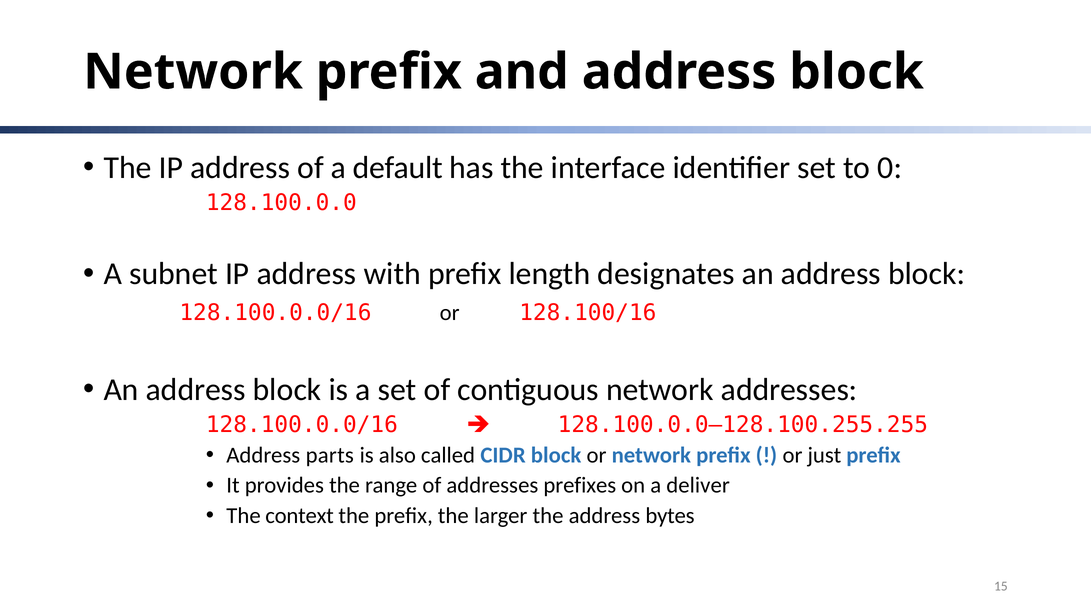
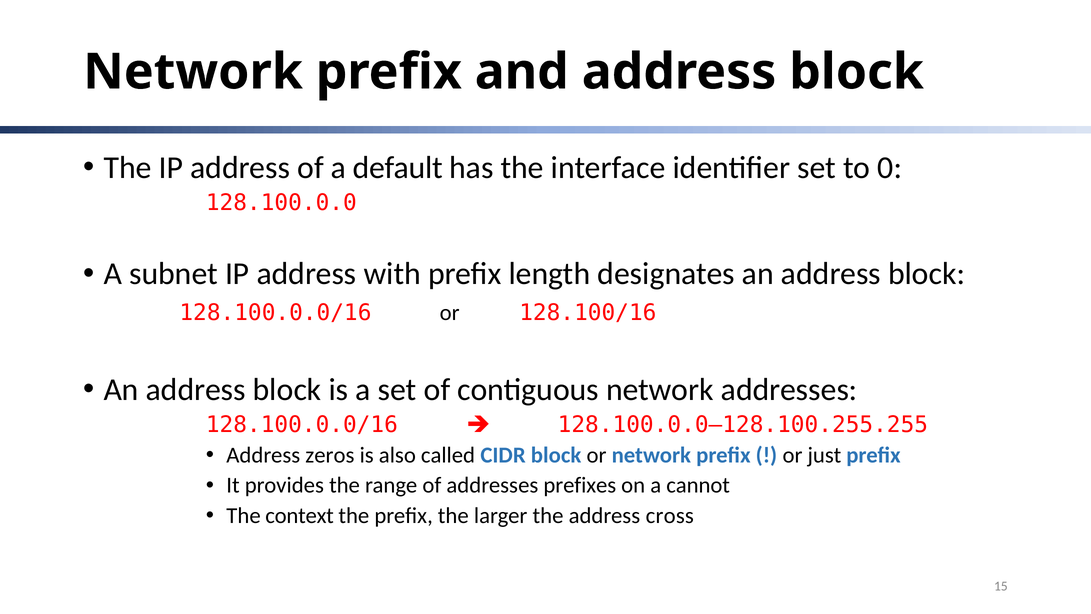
parts: parts -> zeros (330, 455)
deliver: deliver -> cannot (698, 485)
bytes: bytes -> cross (670, 515)
